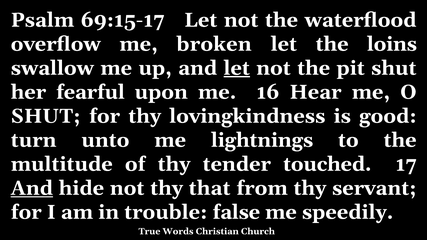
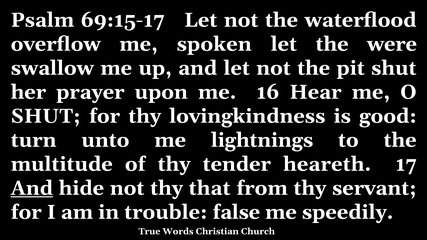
broken: broken -> spoken (214, 44)
loins: loins -> were (392, 44)
let underline: present -> none (237, 68)
fearful: fearful -> prayer (90, 92)
touched: touched -> heareth (327, 164)
